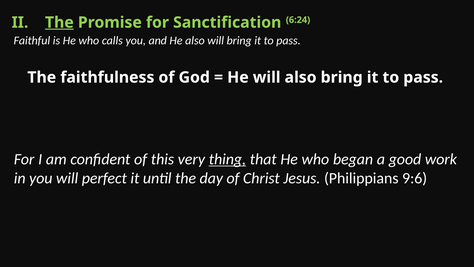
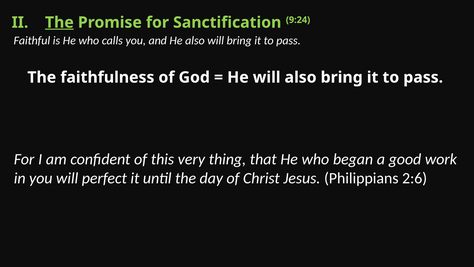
6:24: 6:24 -> 9:24 (298, 20)
thing underline: present -> none (227, 159)
9:6: 9:6 -> 2:6 (415, 178)
